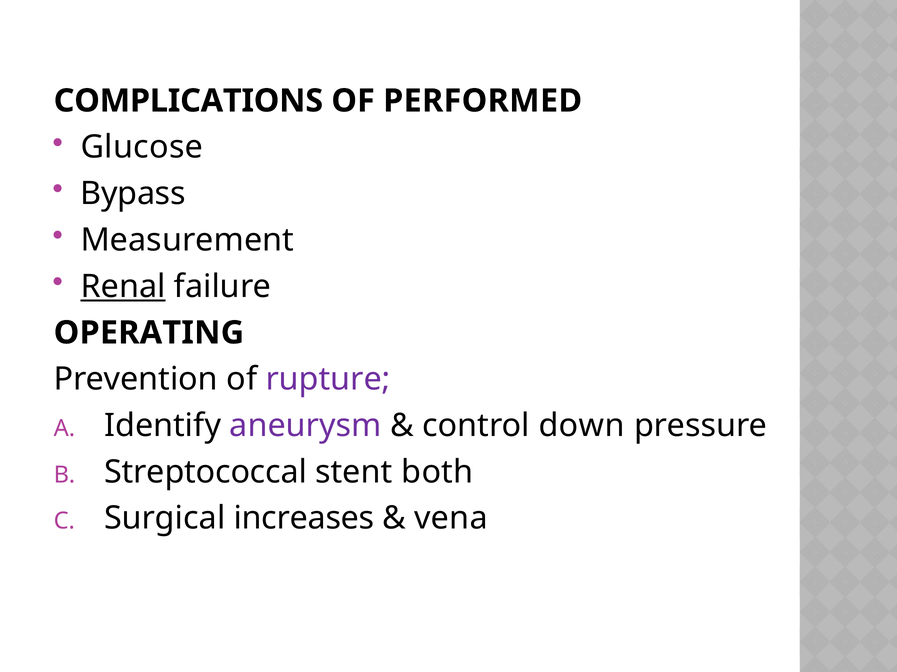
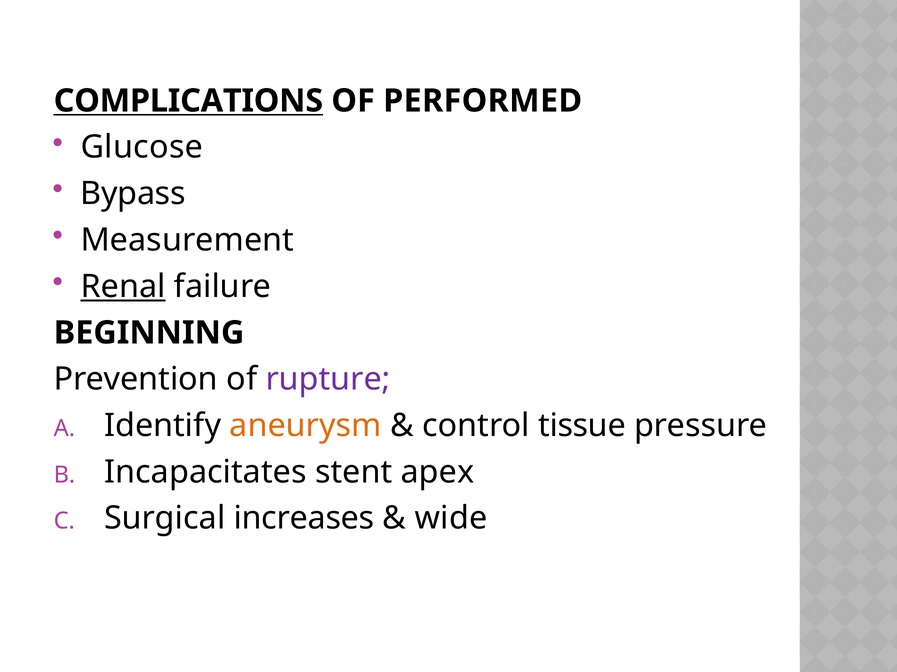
COMPLICATIONS underline: none -> present (188, 101)
OPERATING: OPERATING -> BEGINNING (149, 333)
aneurysm colour: purple -> orange (306, 426)
down: down -> tissue (582, 426)
Streptococcal: Streptococcal -> Incapacitates (205, 472)
both: both -> apex (438, 472)
vena: vena -> wide (451, 519)
